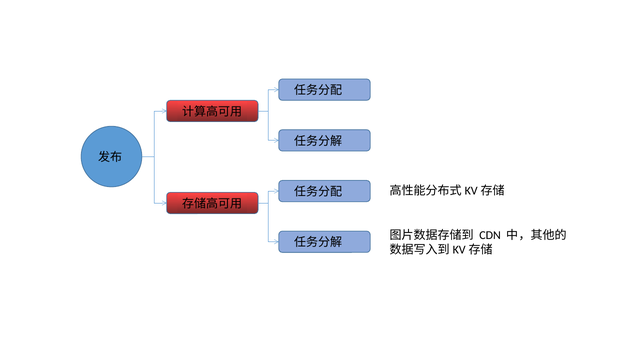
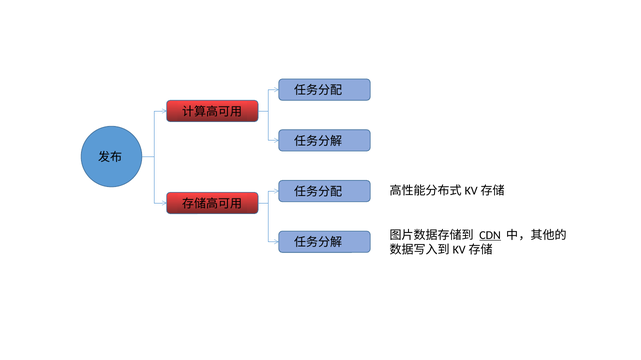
CDN underline: none -> present (490, 236)
